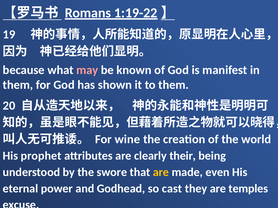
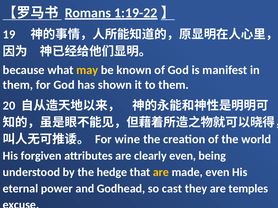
may colour: pink -> yellow (87, 70)
prophet: prophet -> forgiven (41, 156)
clearly their: their -> even (183, 156)
swore: swore -> hedge (112, 173)
